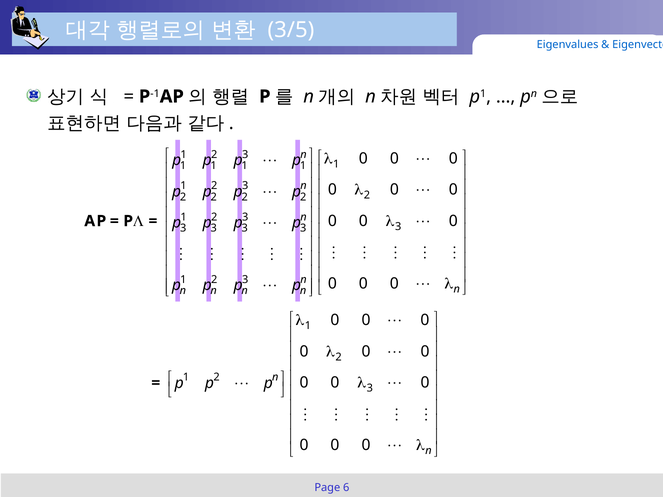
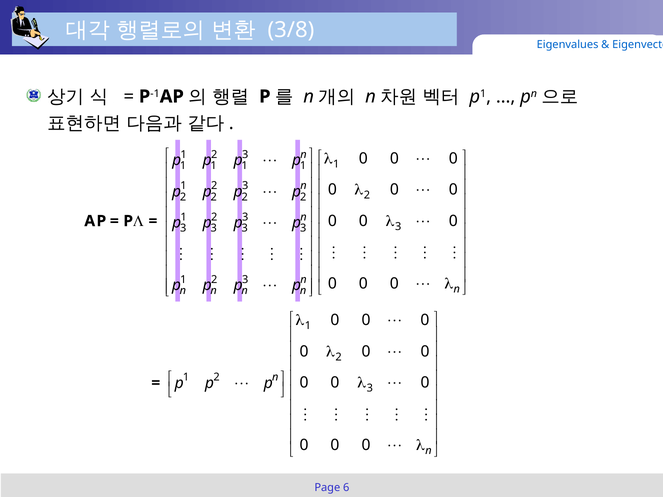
3/5: 3/5 -> 3/8 (291, 30)
